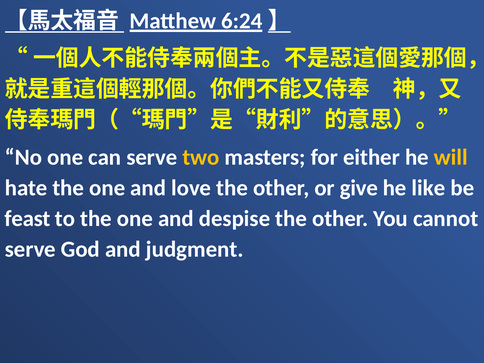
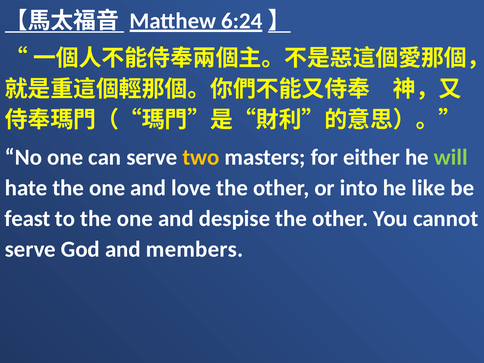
will colour: yellow -> light green (451, 157)
give: give -> into (359, 188)
judgment: judgment -> members (195, 249)
